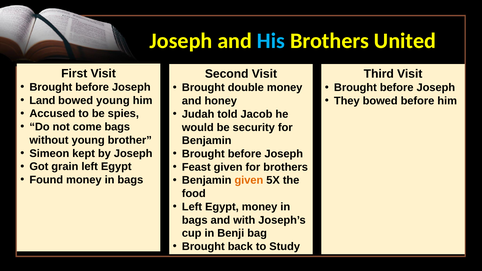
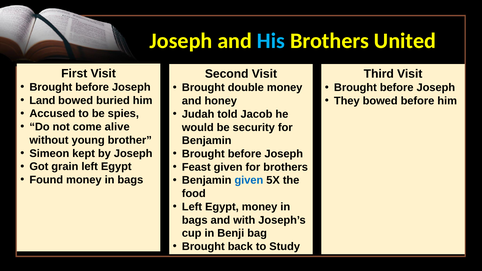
bowed young: young -> buried (113, 100)
come bags: bags -> alive (117, 127)
given colour: orange -> blue (249, 180)
